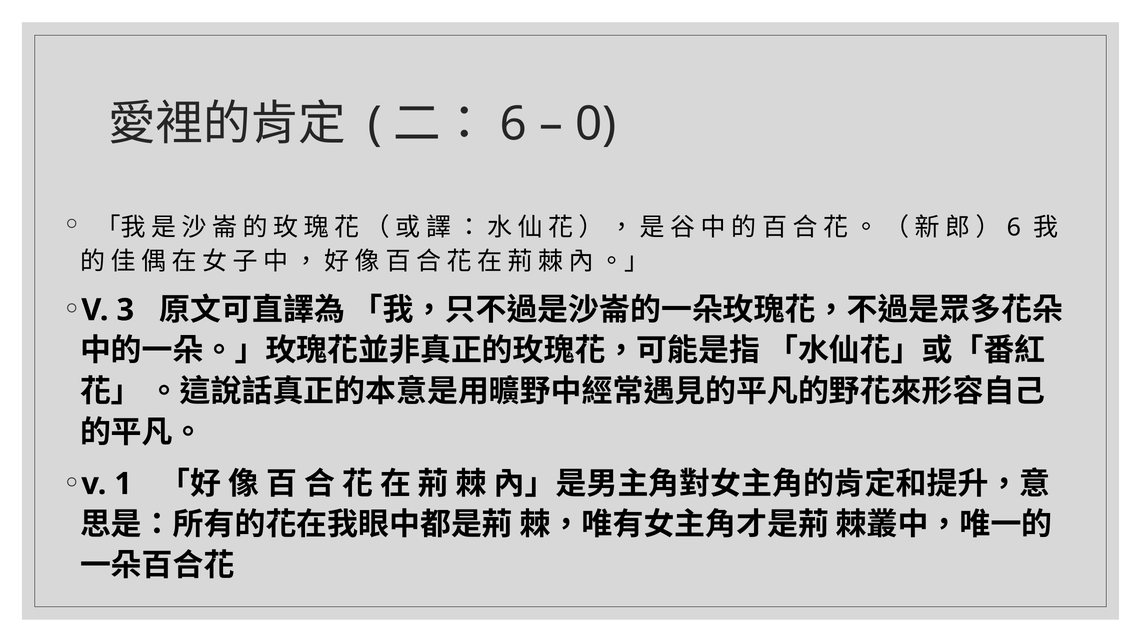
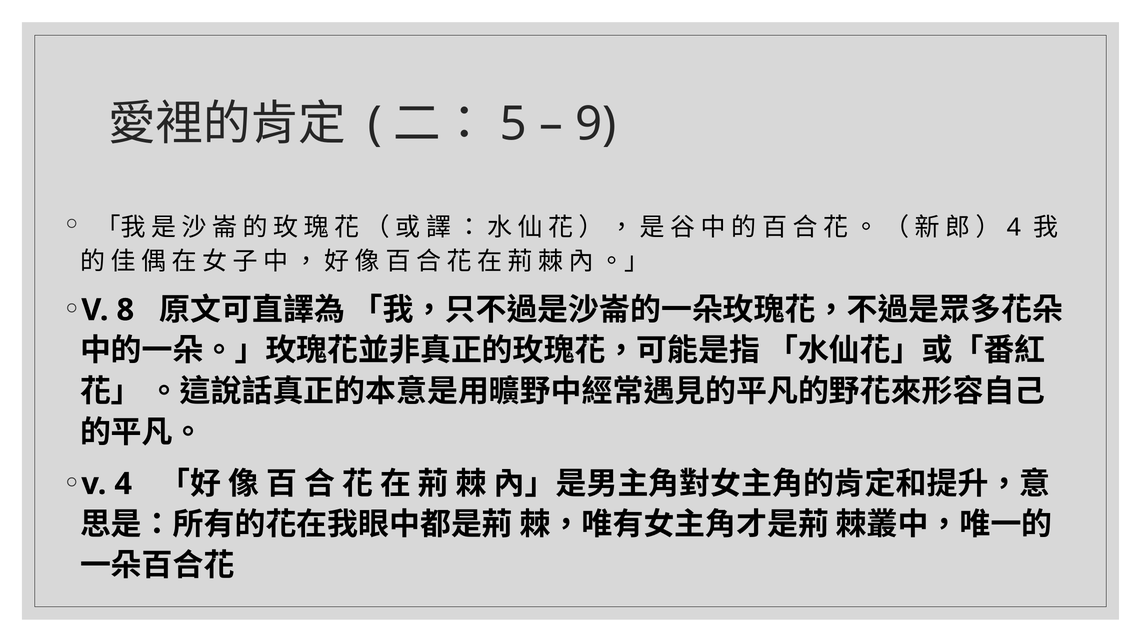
6: 6 -> 5 (513, 124)
0: 0 -> 9 (596, 124)
6: 6 -> 4 (1014, 227)
3: 3 -> 8 (125, 310)
v 1: 1 -> 4 (123, 484)
